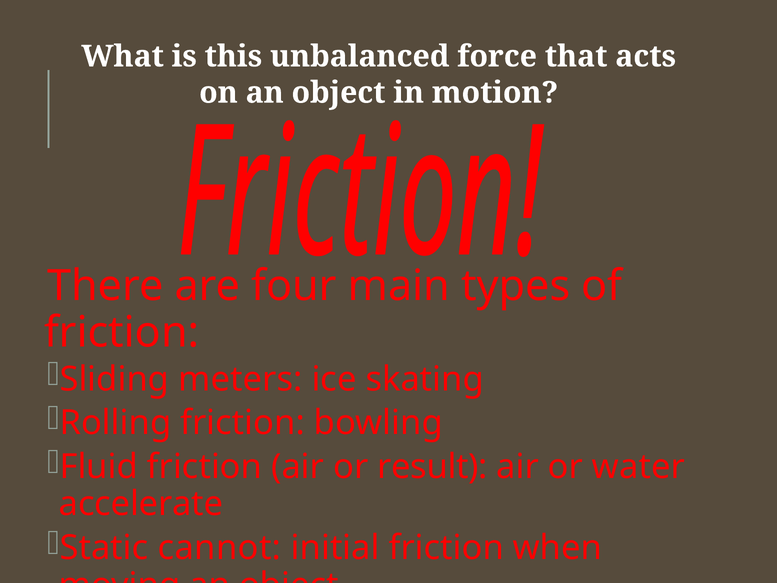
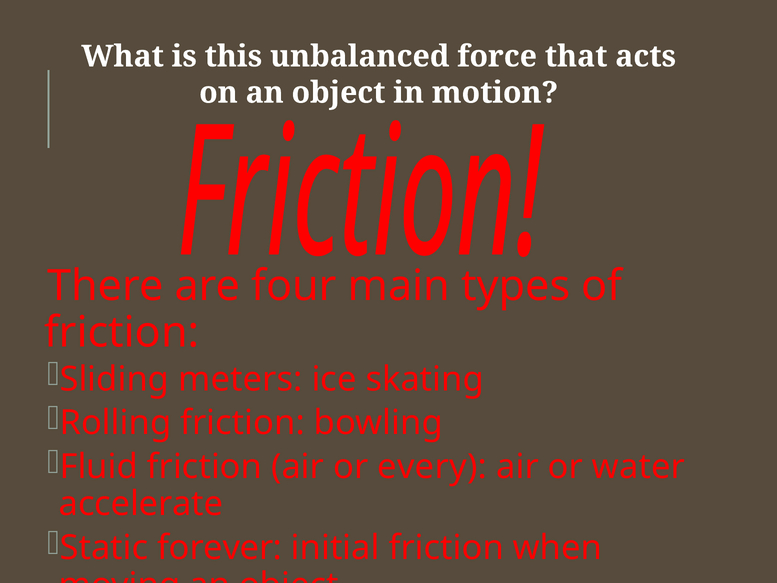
result: result -> every (432, 467)
cannot: cannot -> forever (220, 548)
